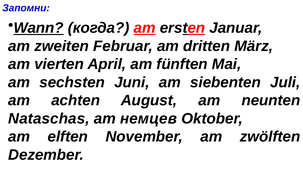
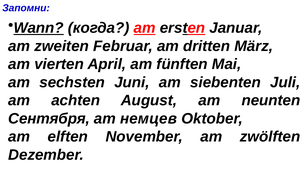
Nataschas: Nataschas -> Сентября (49, 119)
